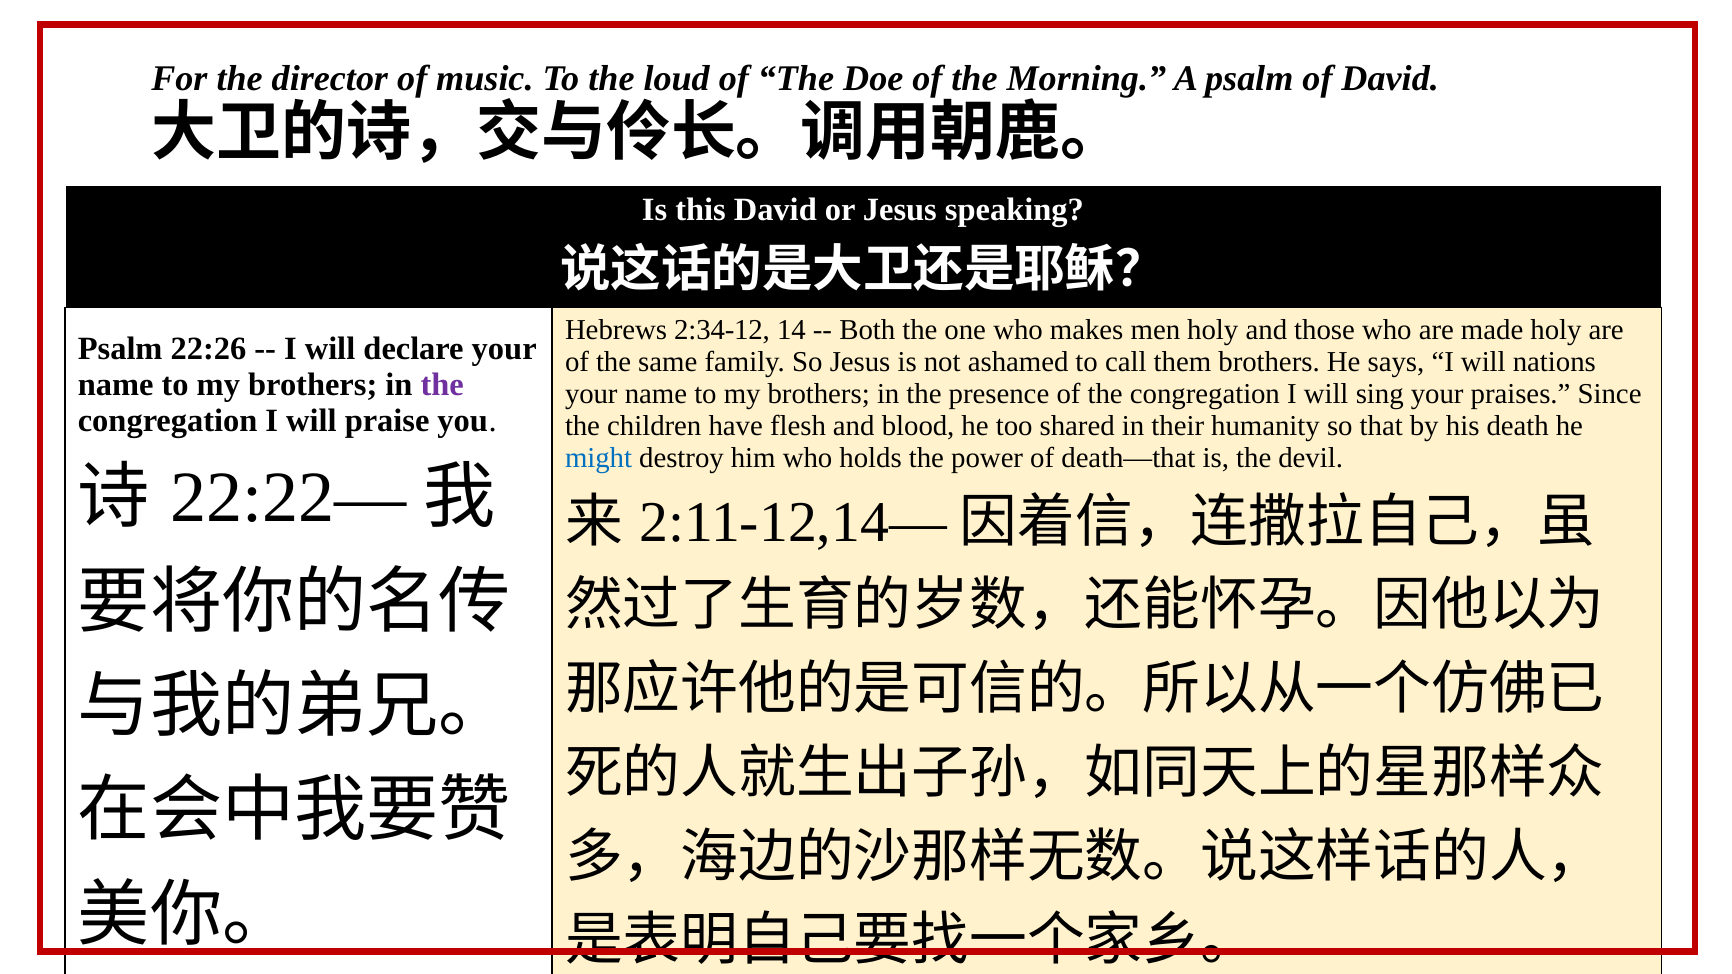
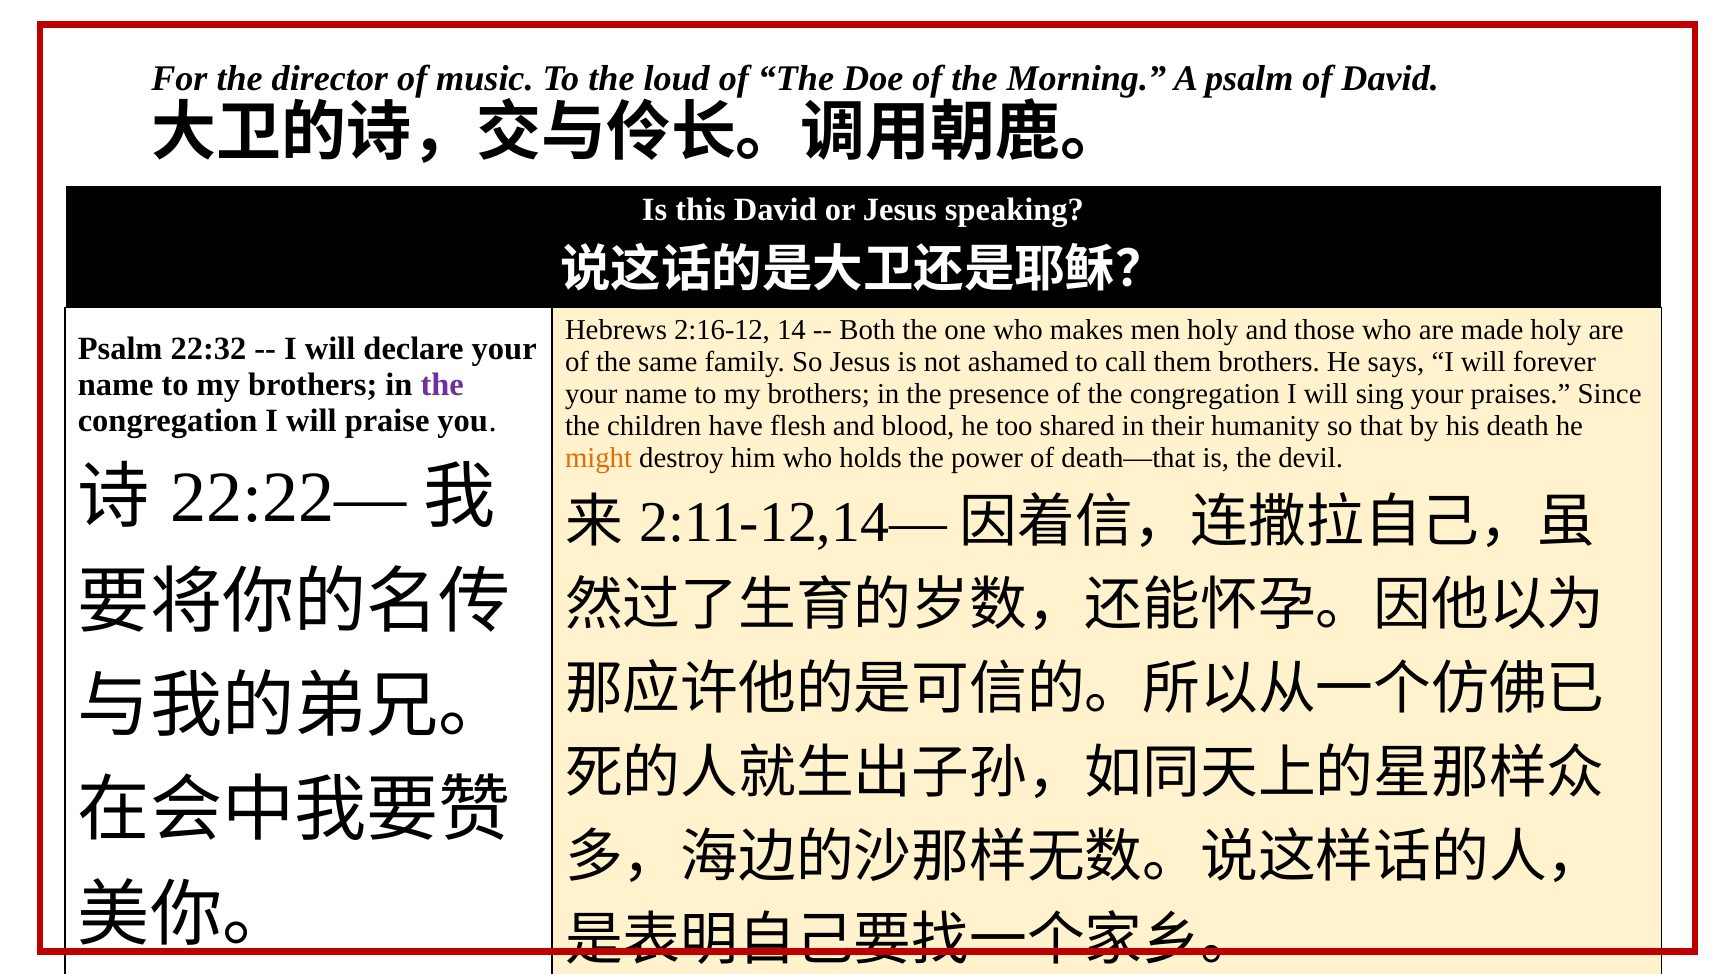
2:34-12: 2:34-12 -> 2:16-12 (722, 330)
22:26: 22:26 -> 22:32 (209, 349)
nations: nations -> forever (1554, 362)
might colour: blue -> orange (599, 458)
